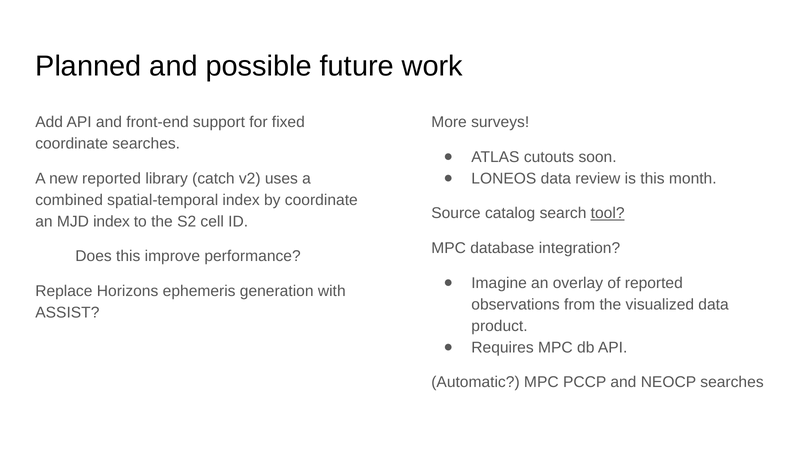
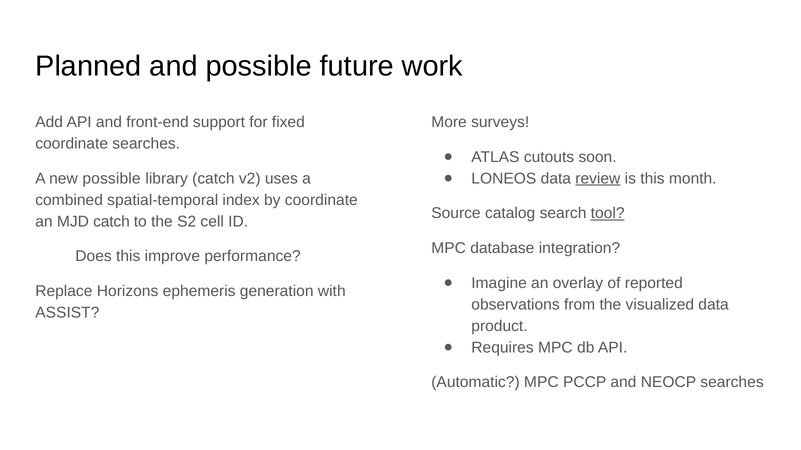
review underline: none -> present (598, 179)
new reported: reported -> possible (112, 179)
MJD index: index -> catch (111, 222)
